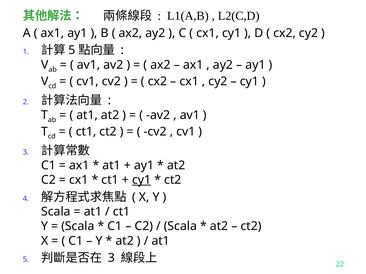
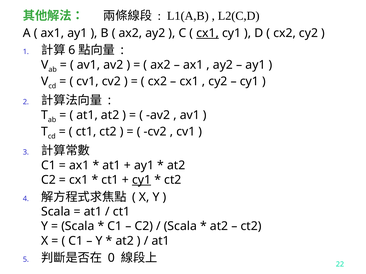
cx1 underline: none -> present (208, 33)
5: 5 -> 6 (72, 50)
3: 3 -> 0 (111, 258)
